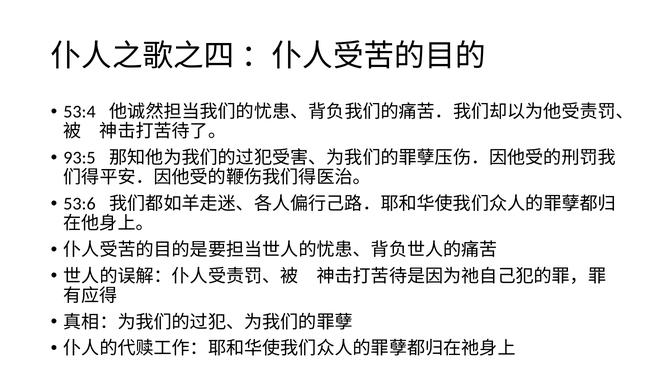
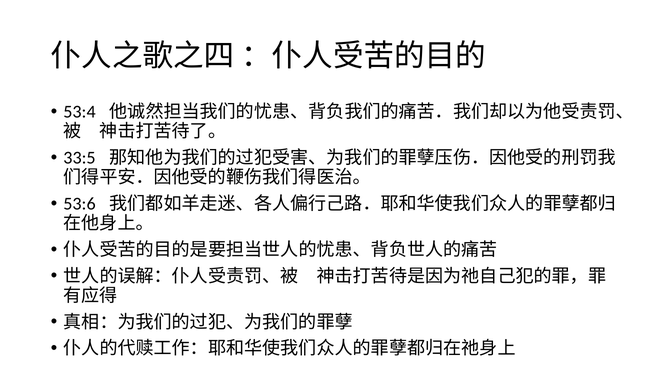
93:5: 93:5 -> 33:5 (79, 158)
